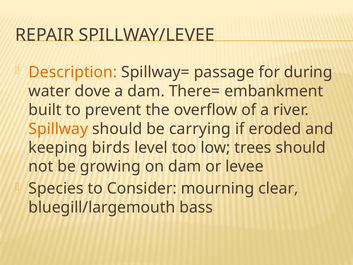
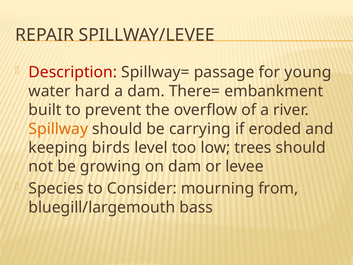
Description colour: orange -> red (73, 72)
during: during -> young (308, 72)
dove: dove -> hard (92, 91)
clear: clear -> from (278, 188)
